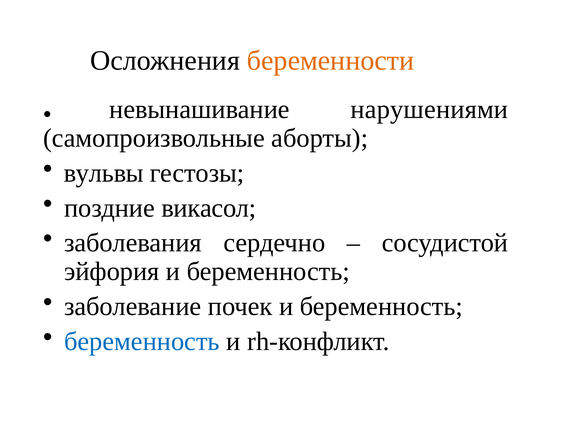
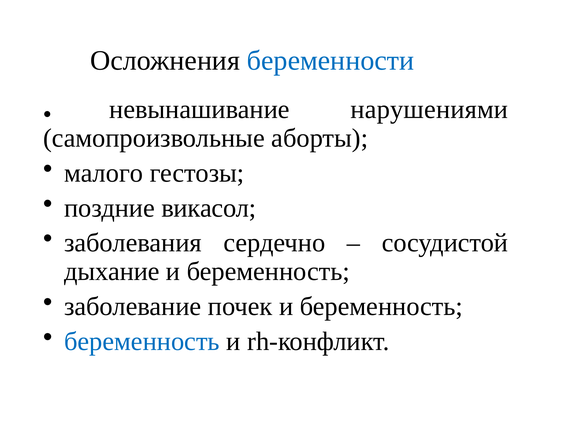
беременности colour: orange -> blue (331, 60)
вульвы: вульвы -> малого (104, 173)
эйфория: эйфория -> дыхание (112, 271)
